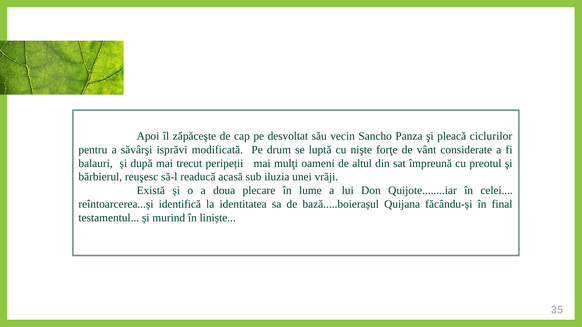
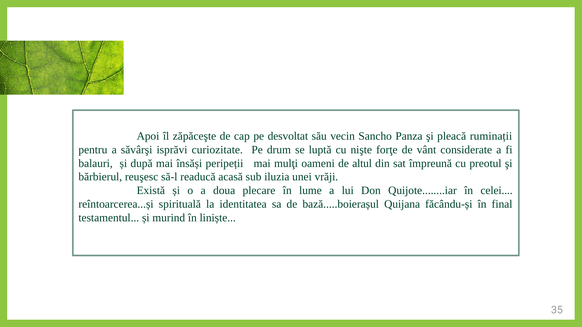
ciclurilor: ciclurilor -> ruminații (491, 136)
modificată: modificată -> curiozitate (217, 150)
trecut: trecut -> însăși (189, 164)
identifică: identifică -> spirituală (180, 204)
